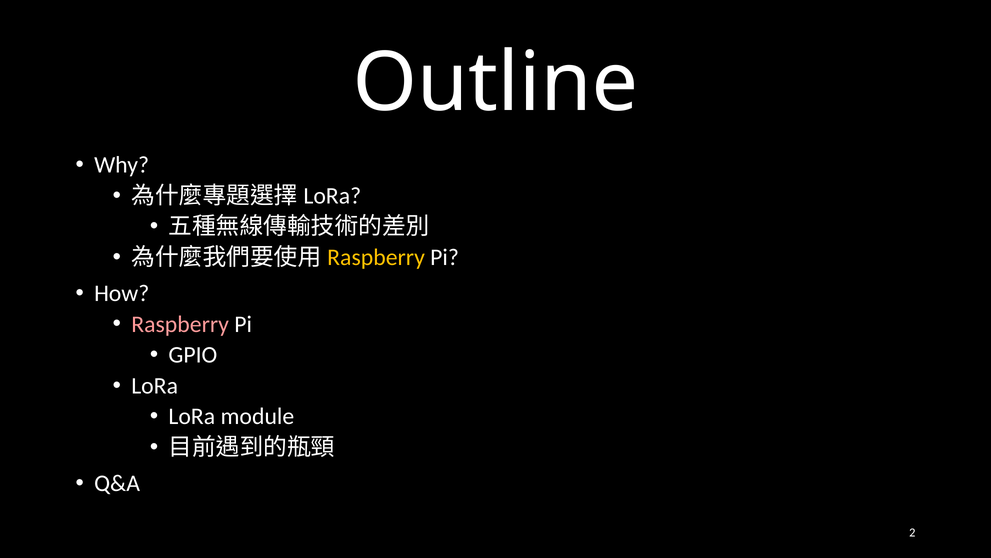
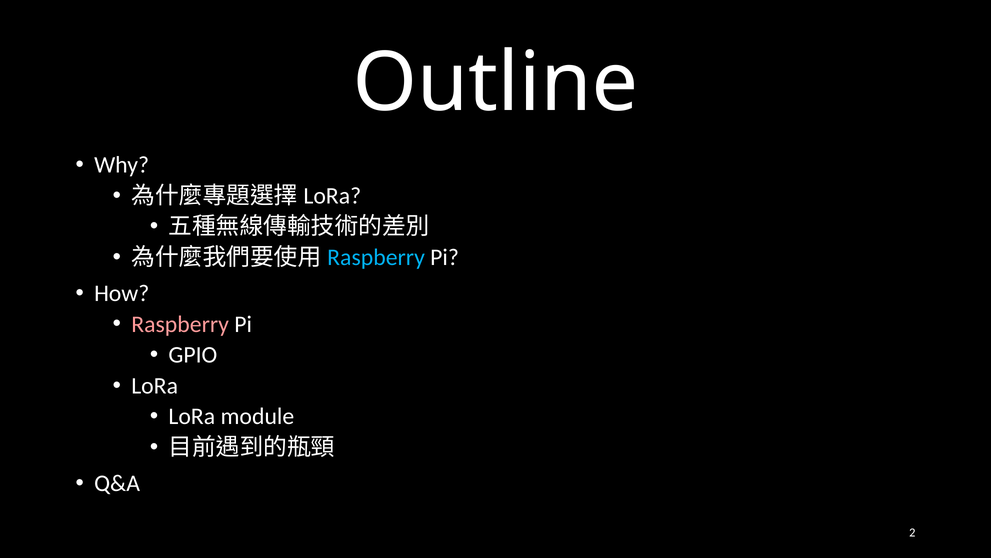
Raspberry colour: yellow -> light blue (376, 257)
